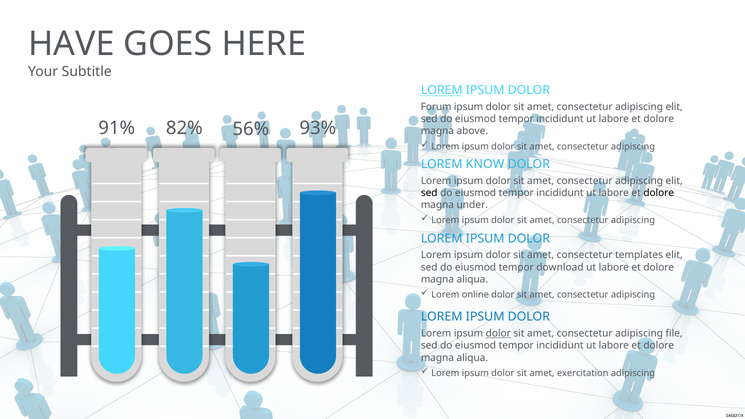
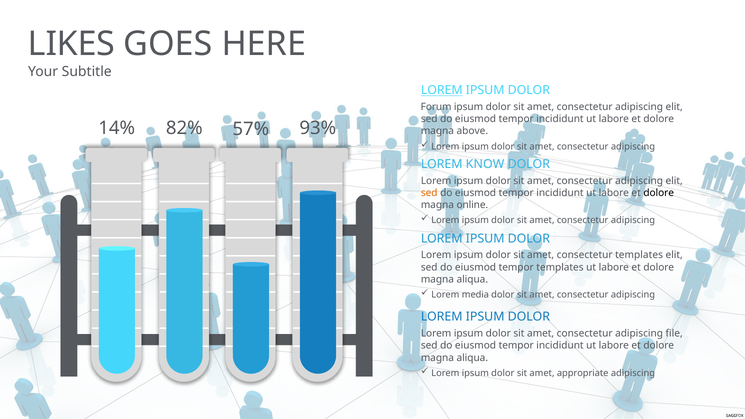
HAVE: HAVE -> LIKES (71, 44)
91%: 91% -> 14% (117, 128)
56%: 56% -> 57% (251, 129)
sed colour: black -> orange (429, 193)
under: under -> online (472, 205)
tempor download: download -> templates (560, 267)
online: online -> media (475, 295)
dolor underline: present -> none (498, 334)
exercitation: exercitation -> appropriate (583, 373)
